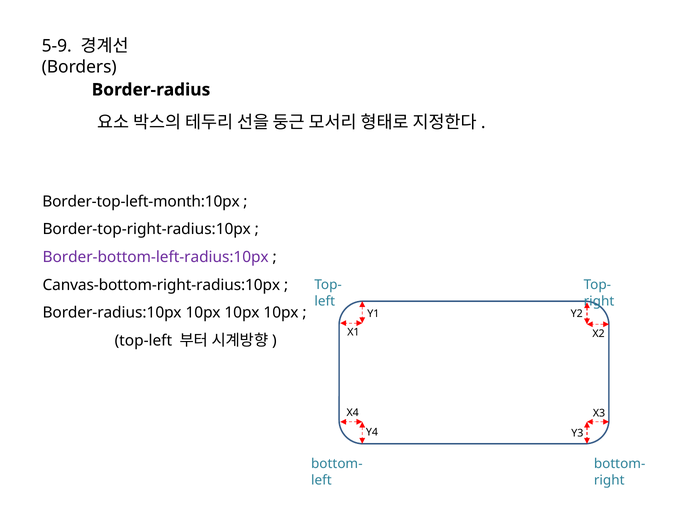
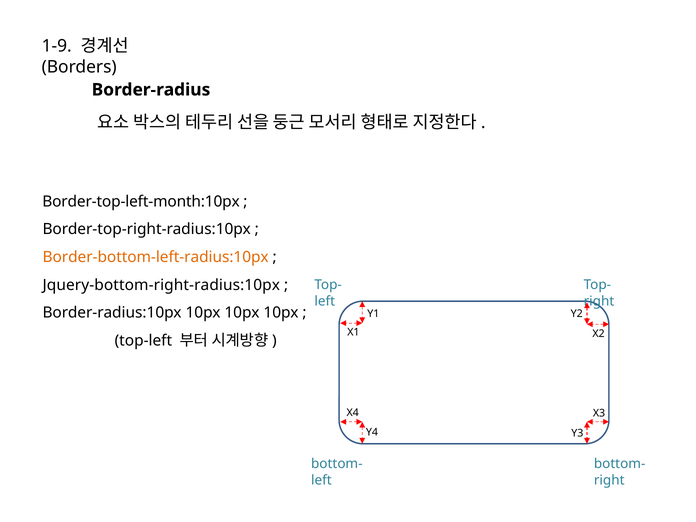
5-9: 5-9 -> 1-9 (57, 46)
Border-bottom-left-radius:10px colour: purple -> orange (156, 257)
Canvas-bottom-right-radius:10px: Canvas-bottom-right-radius:10px -> Jquery-bottom-right-radius:10px (161, 285)
